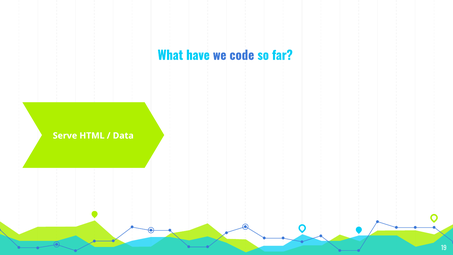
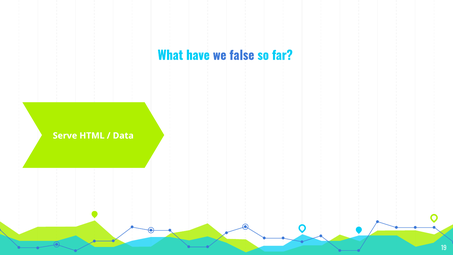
code: code -> false (242, 56)
